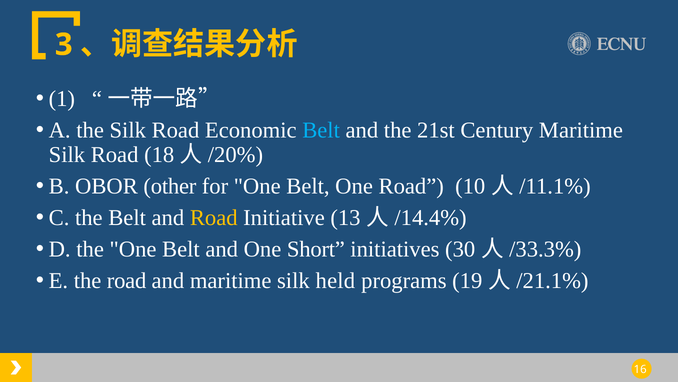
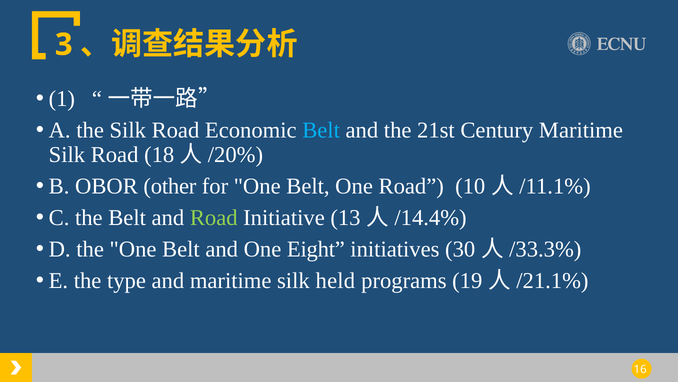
Road colour: yellow -> light green (214, 217)
Short: Short -> Eight (316, 249)
the road: road -> type (126, 280)
